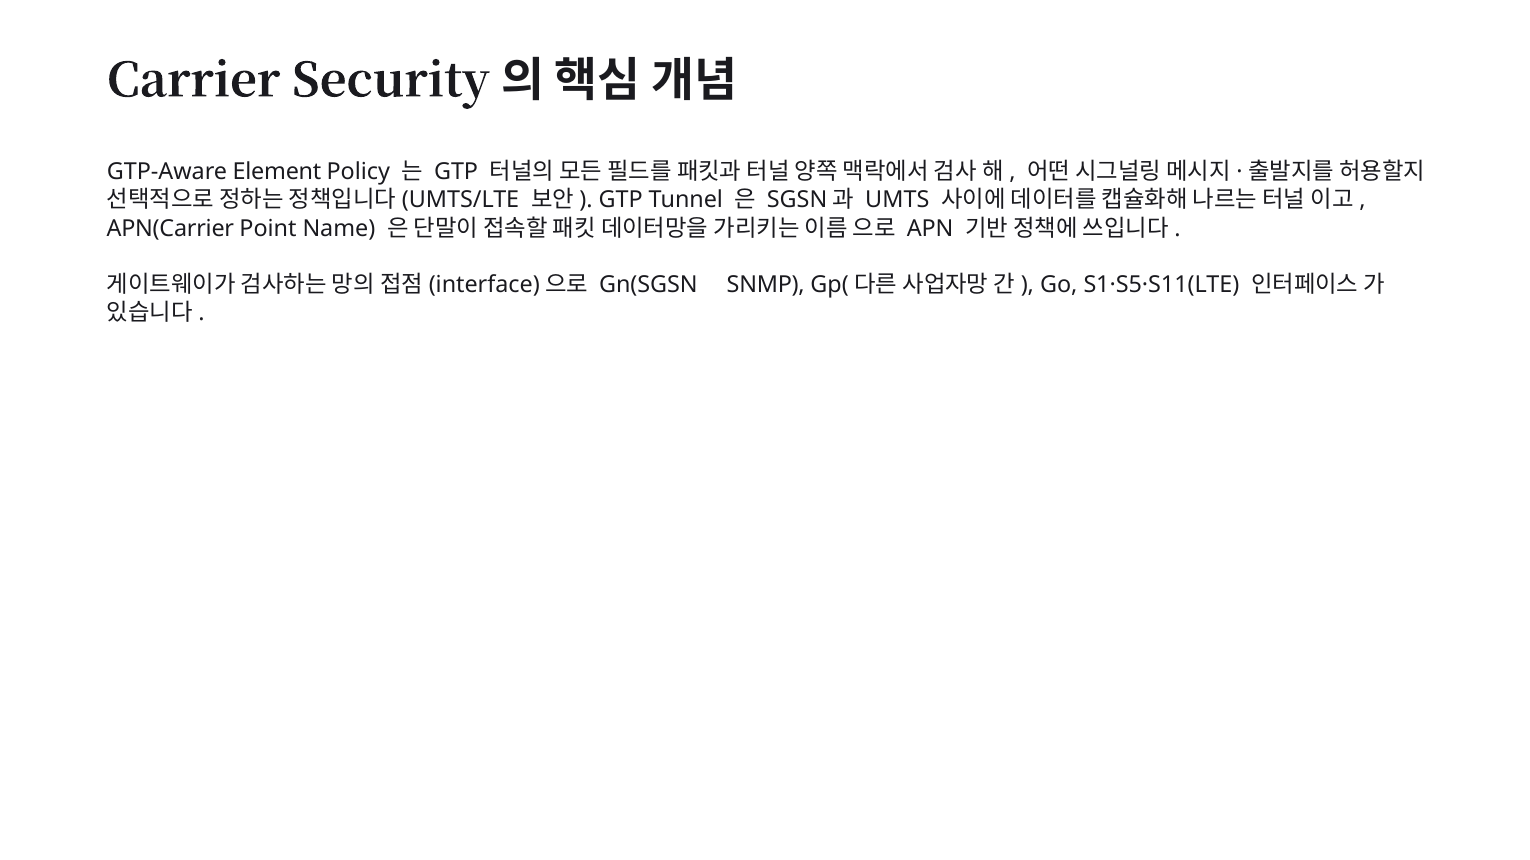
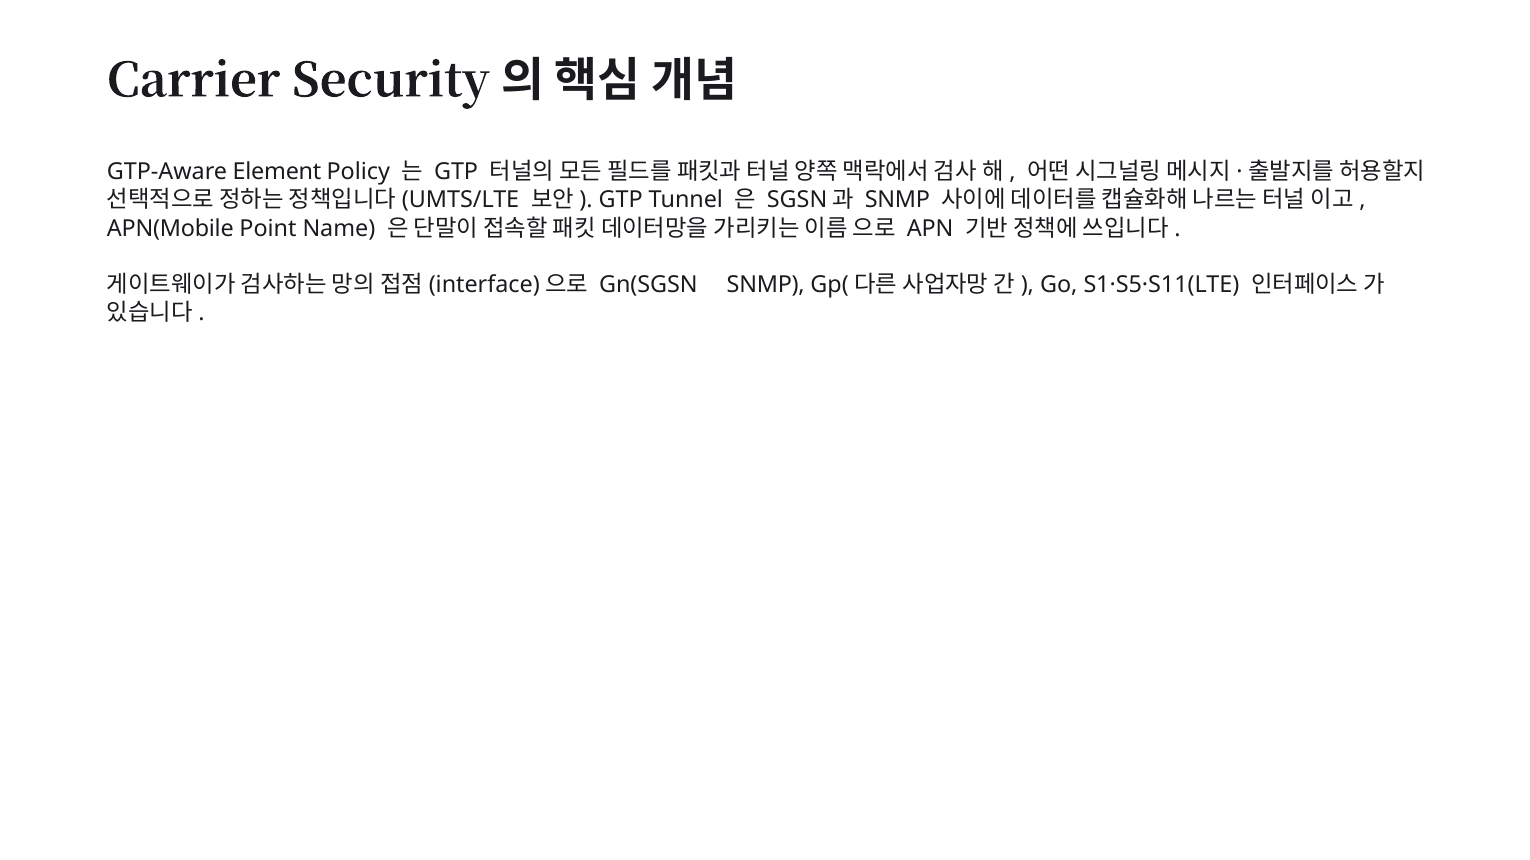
UMTS: UMTS -> SNMP (897, 200)
APN(Carrier: APN(Carrier -> APN(Mobile (170, 228)
